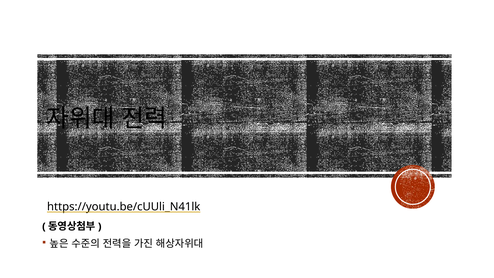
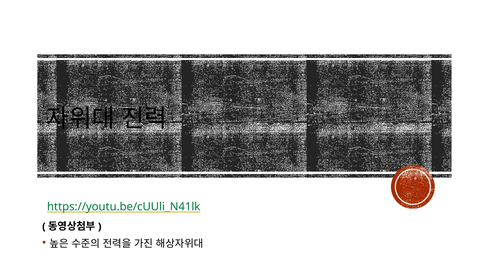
https://youtu.be/cUUli_N41lk colour: black -> green (124, 207)
